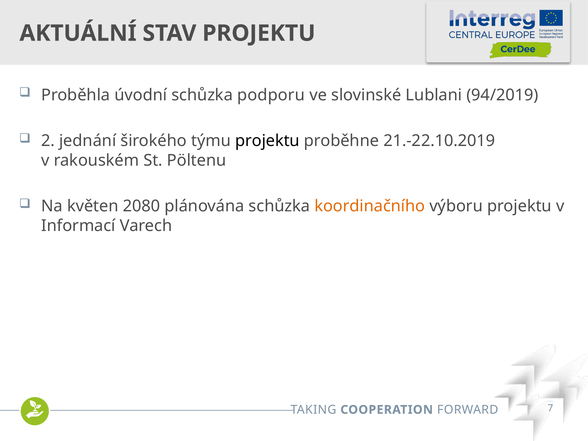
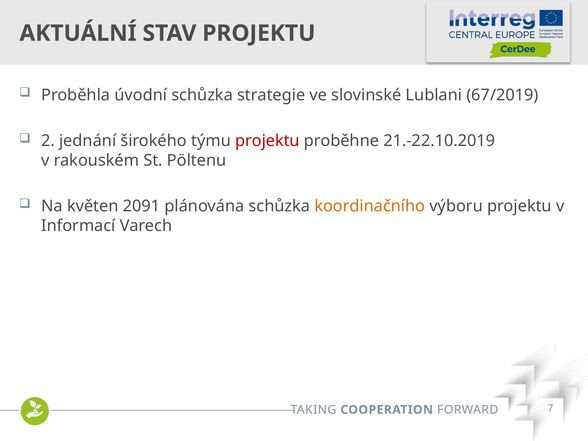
podporu: podporu -> strategie (271, 95)
94/2019: 94/2019 -> 67/2019 (502, 95)
projektu colour: black -> red (267, 141)
2080: 2080 -> 2091 (141, 206)
